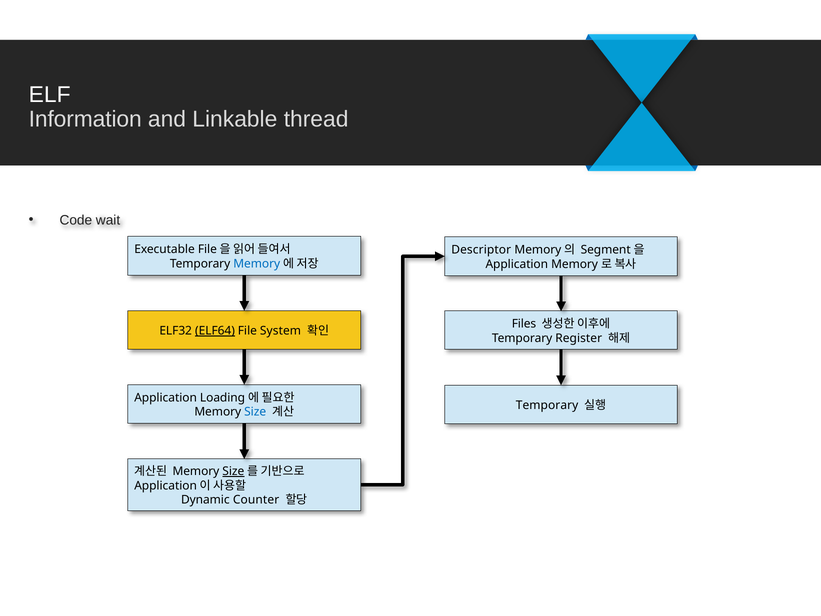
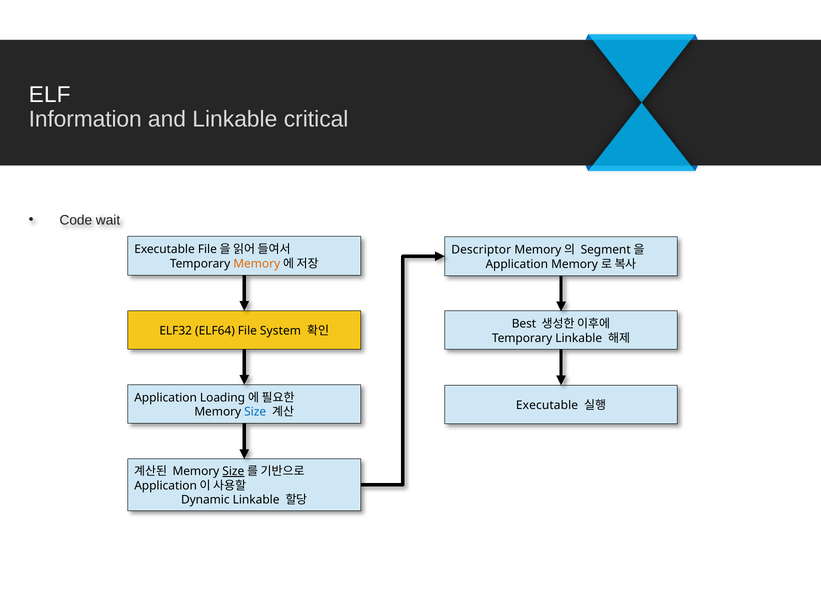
thread: thread -> critical (316, 119)
Memory colour: blue -> orange (257, 264)
Files: Files -> Best (524, 324)
ELF64 underline: present -> none (215, 331)
Temporary Register: Register -> Linkable (579, 338)
Temporary: Temporary -> Executable (547, 405)
Dynamic Counter: Counter -> Linkable (256, 500)
